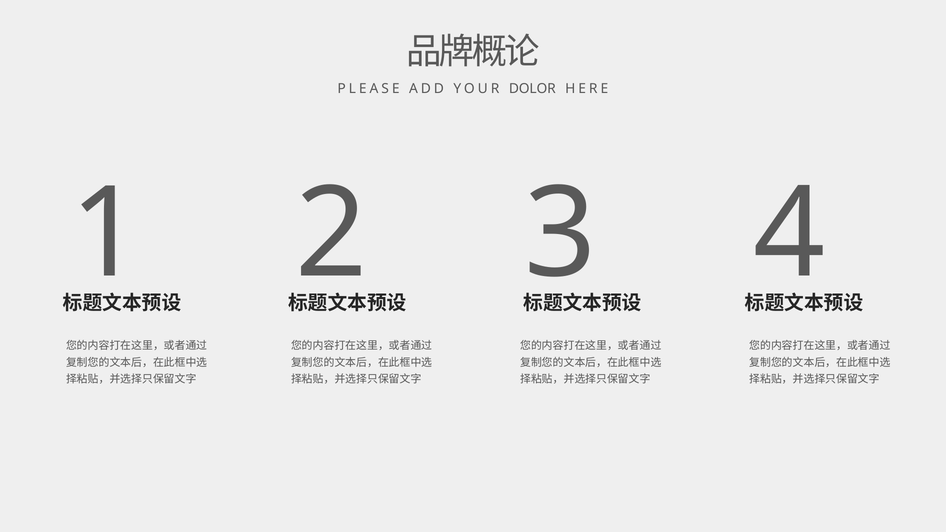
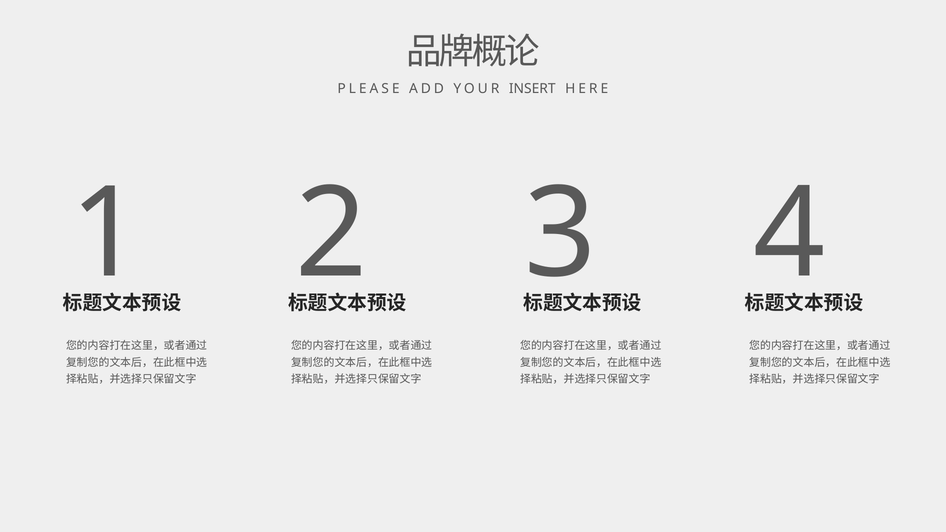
DOLOR: DOLOR -> INSERT (532, 89)
